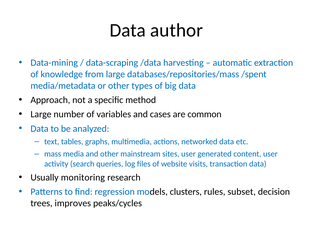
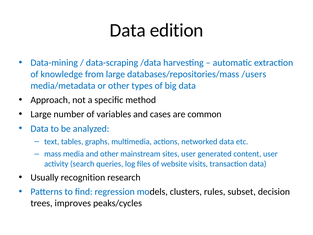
author: author -> edition (177, 30)
/spent: /spent -> /users (254, 74)
monitoring: monitoring -> recognition (83, 177)
